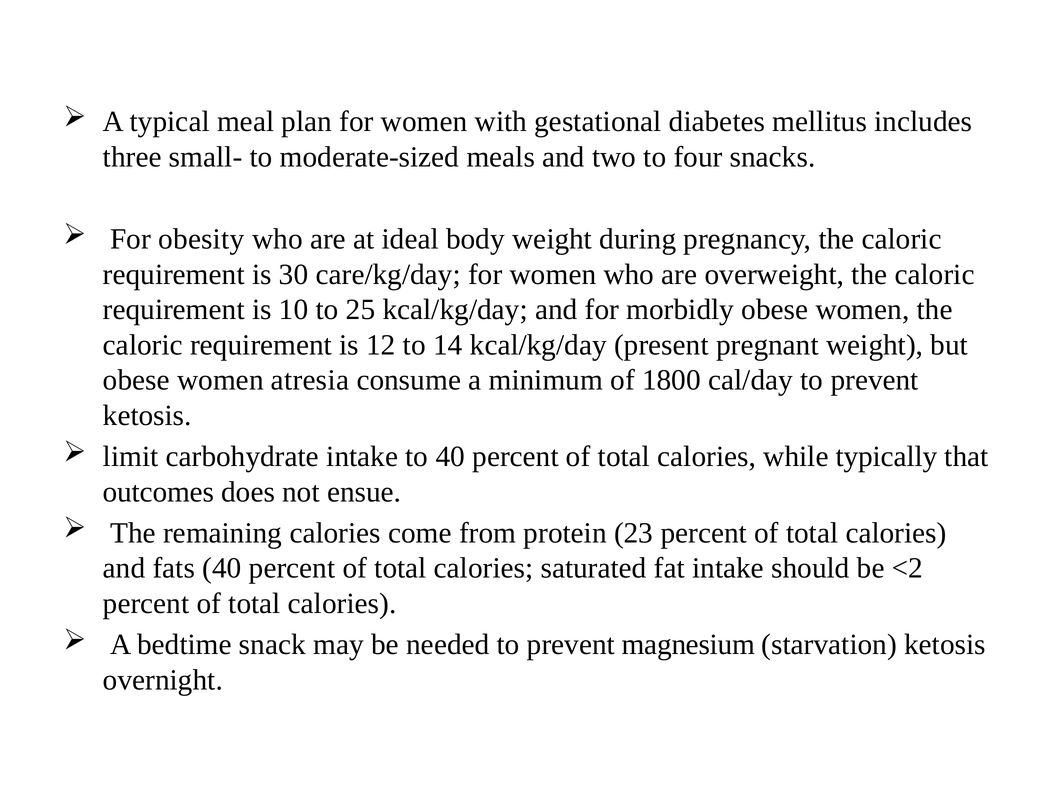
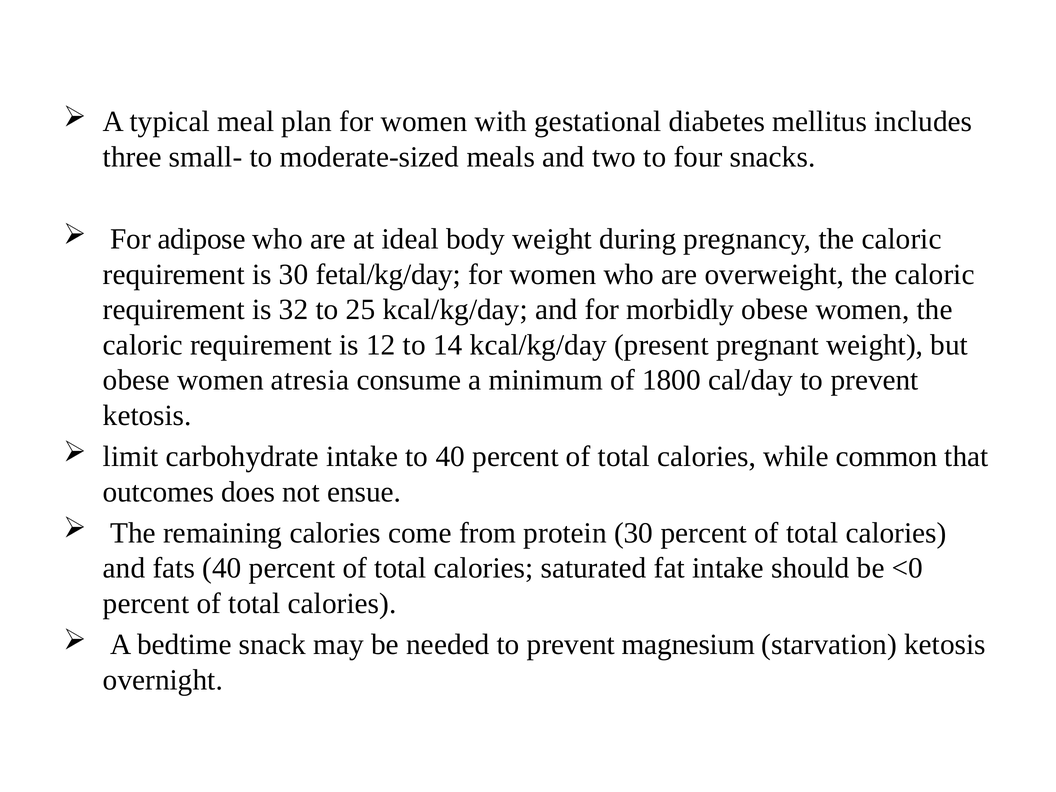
obesity: obesity -> adipose (202, 239)
care/kg/day: care/kg/day -> fetal/kg/day (388, 275)
10: 10 -> 32 (294, 310)
typically: typically -> common (887, 457)
protein 23: 23 -> 30 (634, 533)
<2: <2 -> <0 (908, 568)
